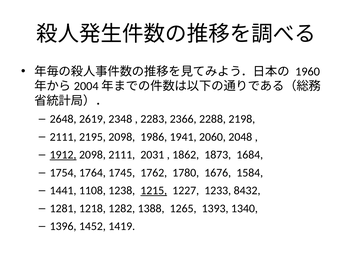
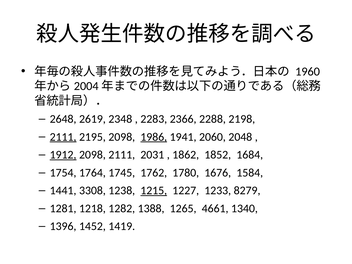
2111 underline: none -> present (63, 137)
1986 underline: none -> present (154, 137)
1873: 1873 -> 1852 (218, 155)
1108: 1108 -> 3308 (92, 191)
8432: 8432 -> 8279 (247, 191)
1393: 1393 -> 4661 (215, 208)
